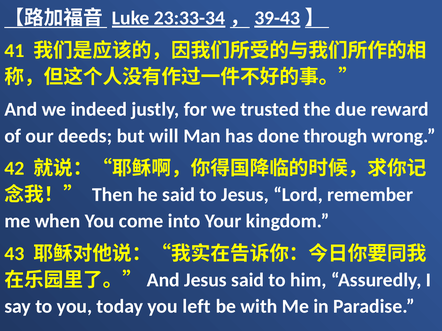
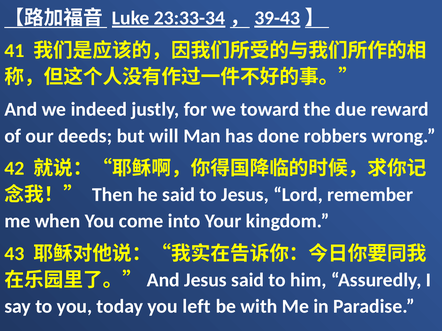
trusted: trusted -> toward (270, 110)
through: through -> robbers (335, 136)
